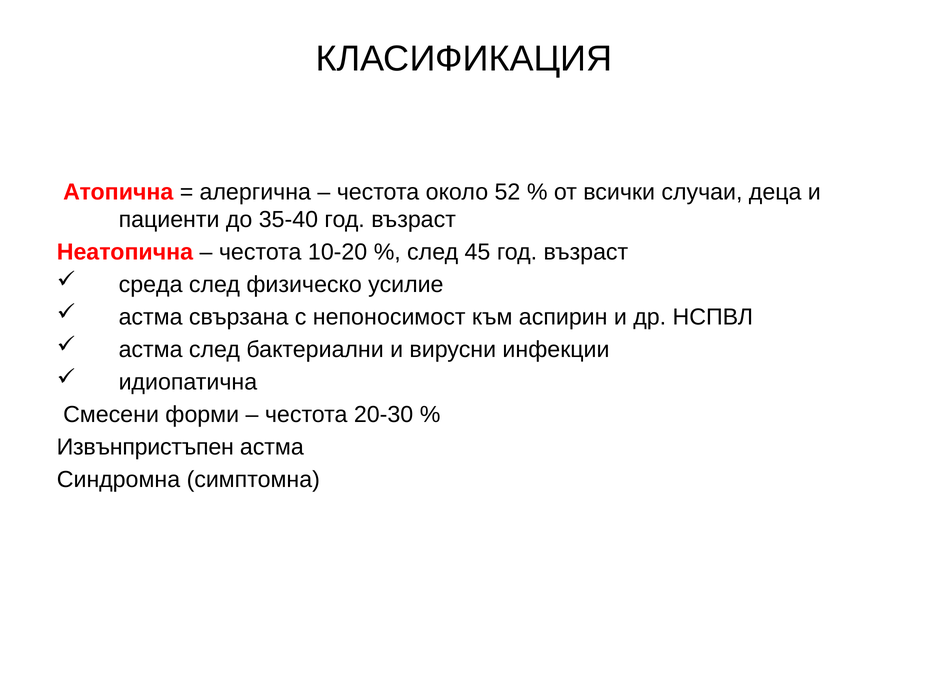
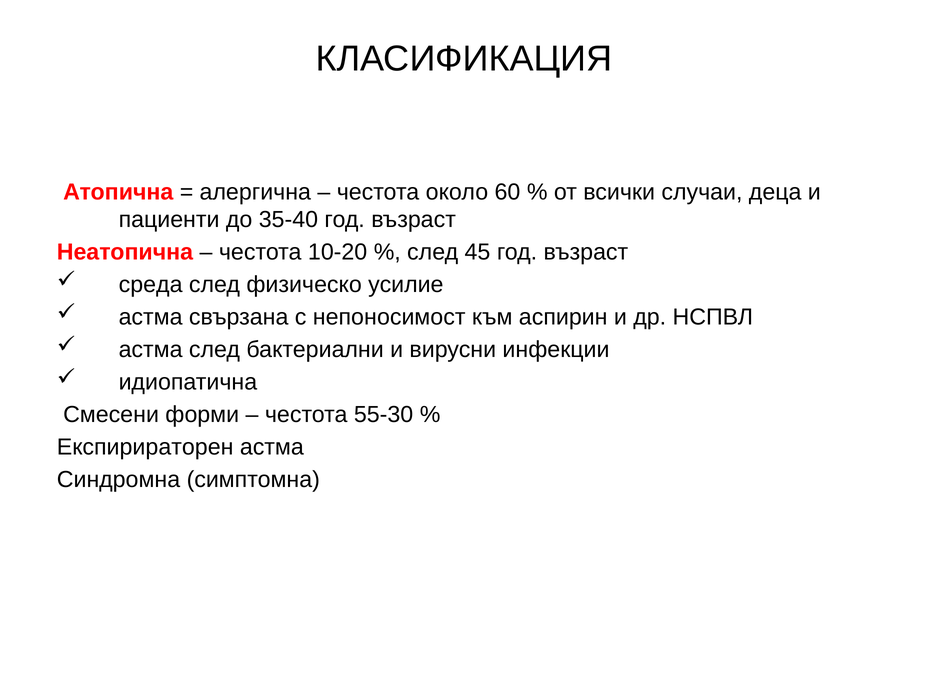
52: 52 -> 60 (507, 192)
20-30: 20-30 -> 55-30 (384, 415)
Извънпристъпен: Извънпристъпен -> Експирираторен (145, 447)
